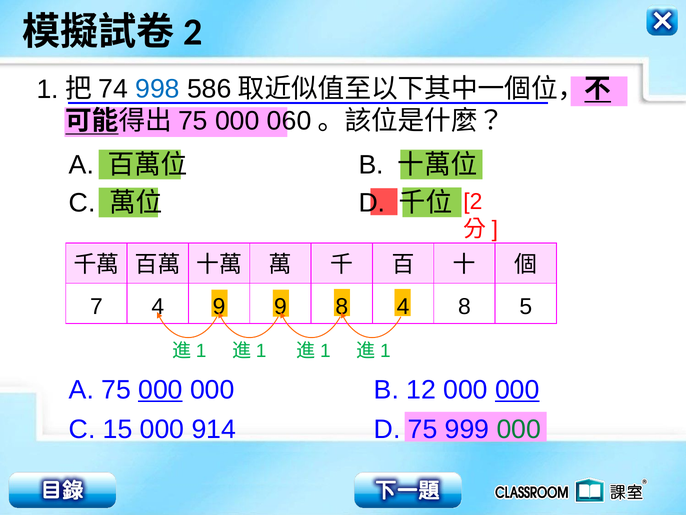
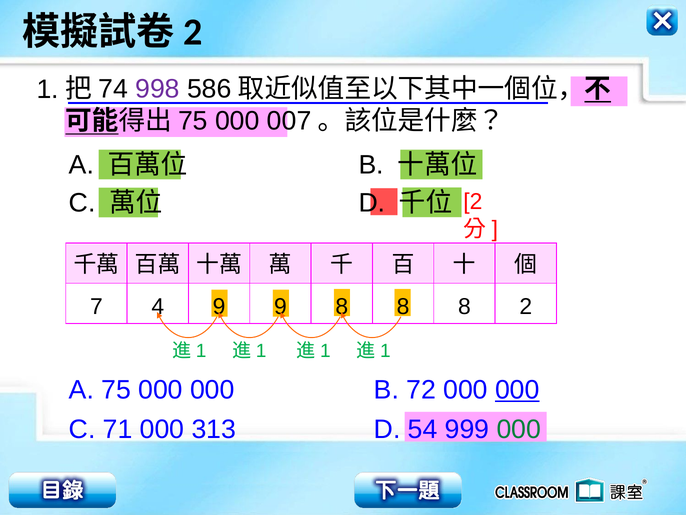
998 colour: blue -> purple (157, 89)
060: 060 -> 007 (289, 121)
4: 4 -> 8 (403, 307)
8 5: 5 -> 2 (526, 307)
000 underline: present -> none (160, 389)
12: 12 -> 72 (421, 389)
15: 15 -> 71 (118, 429)
914: 914 -> 313 (214, 429)
D 75: 75 -> 54 (423, 429)
